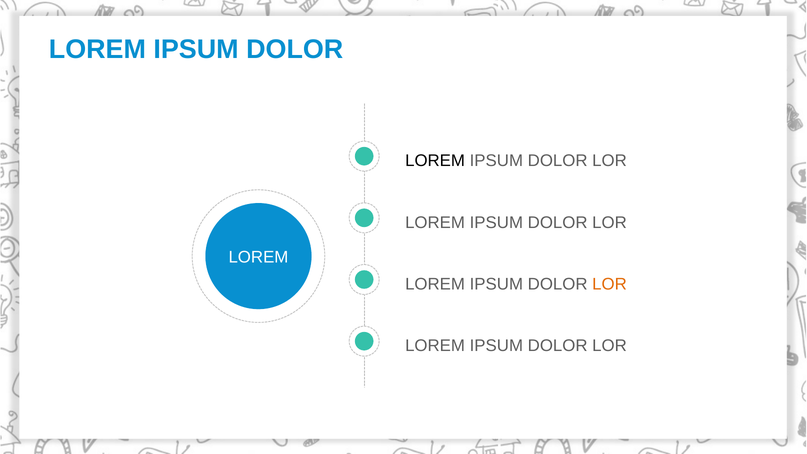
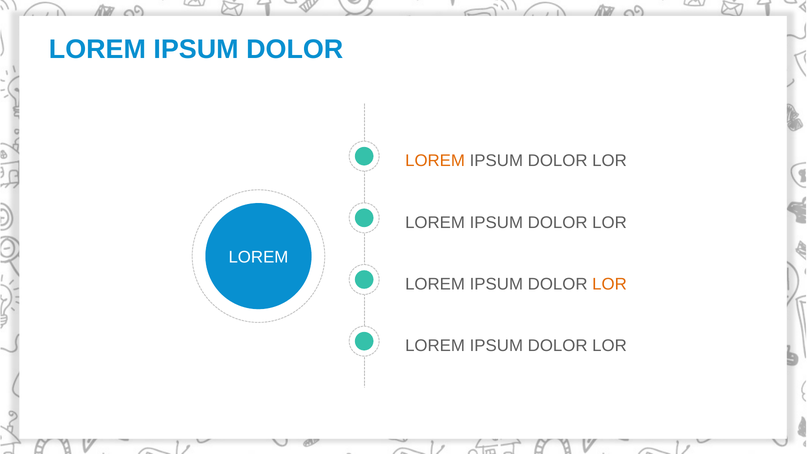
LOREM colour: black -> orange (435, 161)
